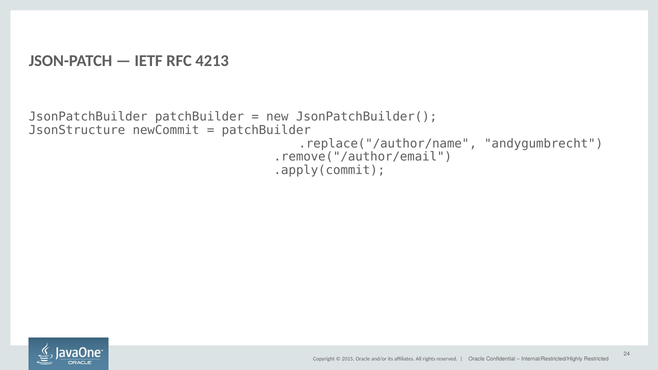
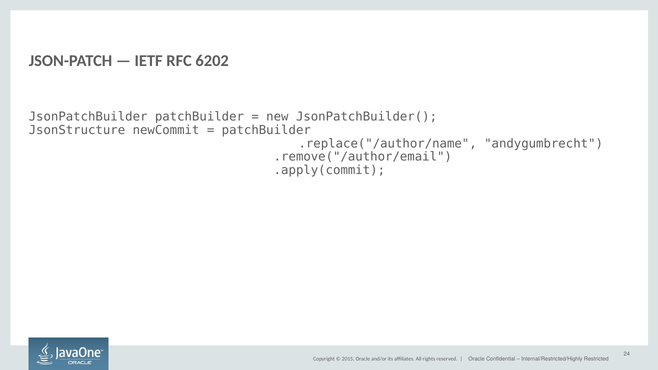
4213: 4213 -> 6202 (212, 61)
